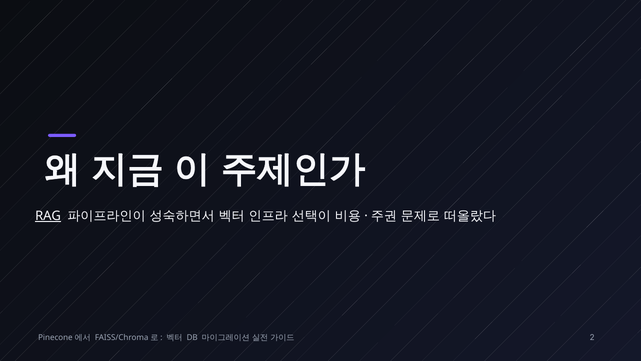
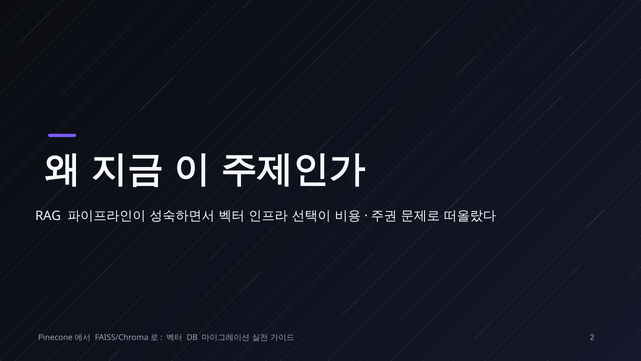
RAG underline: present -> none (48, 216)
